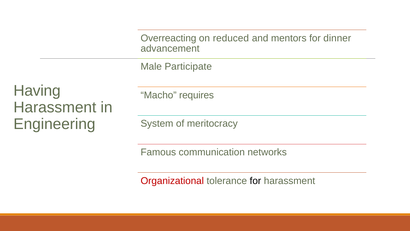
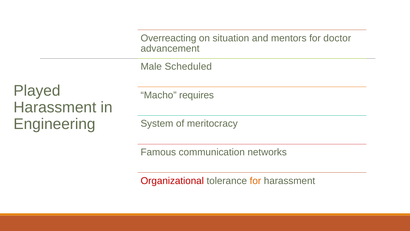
reduced: reduced -> situation (231, 38)
dinner: dinner -> doctor (337, 38)
Participate: Participate -> Scheduled (188, 67)
Having: Having -> Played (37, 91)
for colour: black -> orange (255, 180)
